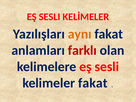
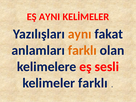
SESLI: SESLI -> AYNI (50, 17)
farklı colour: red -> orange (82, 50)
kelimeler fakat: fakat -> farklı (93, 83)
